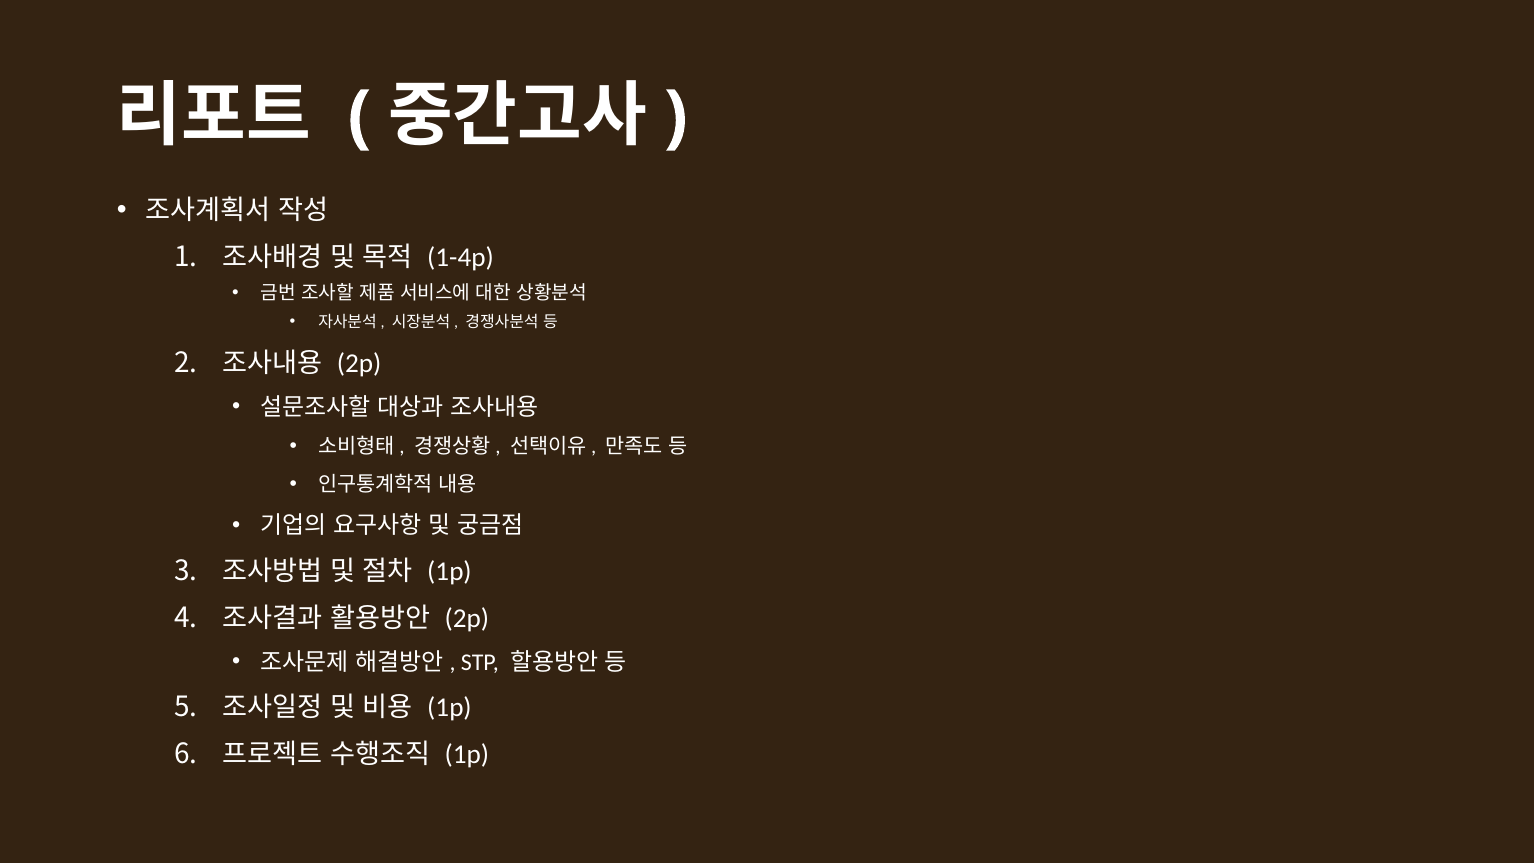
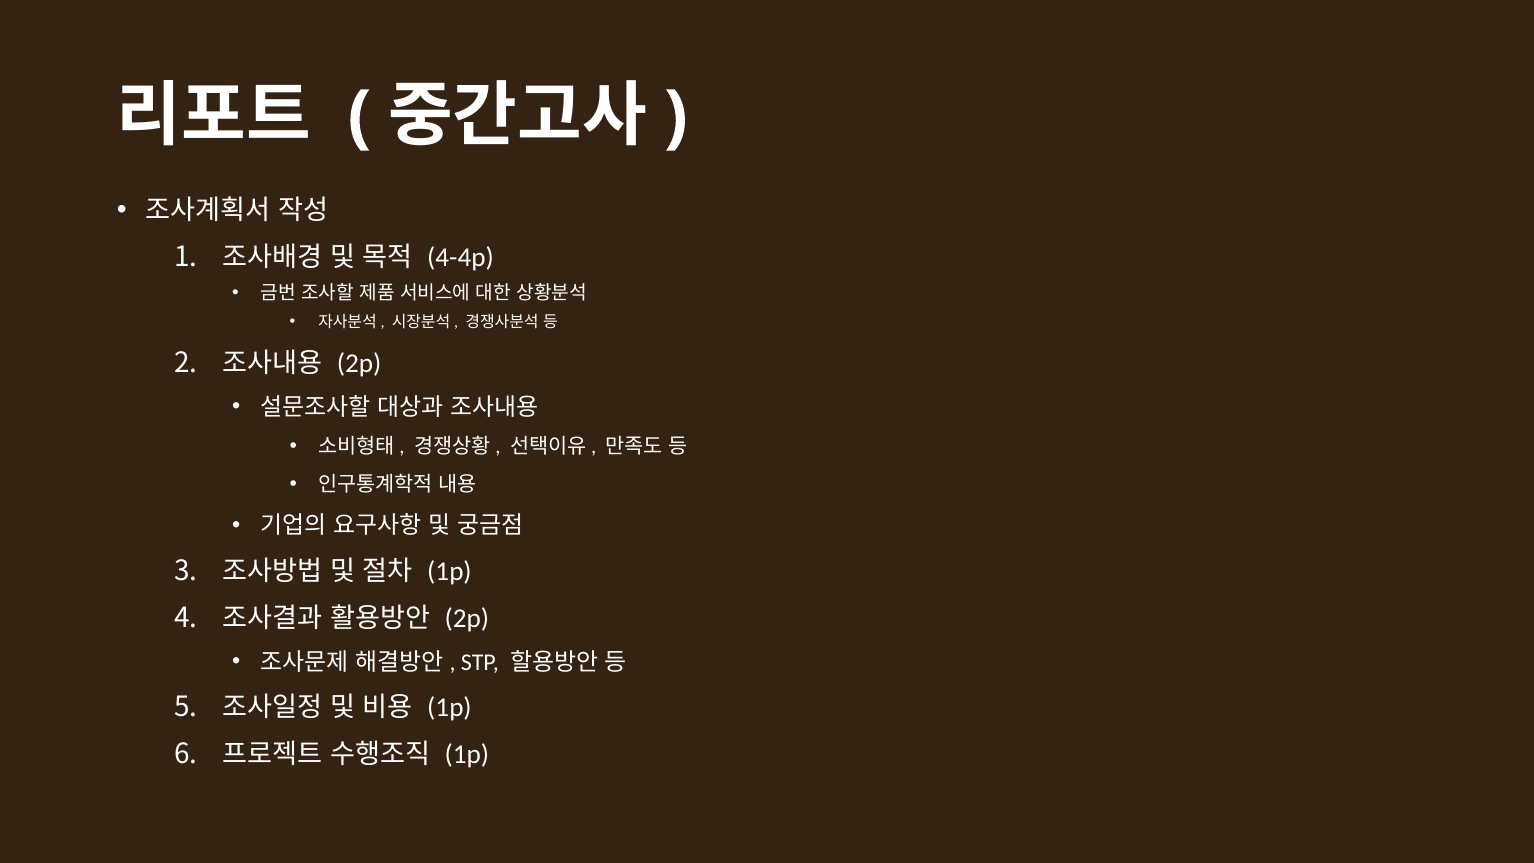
1-4p: 1-4p -> 4-4p (461, 258)
